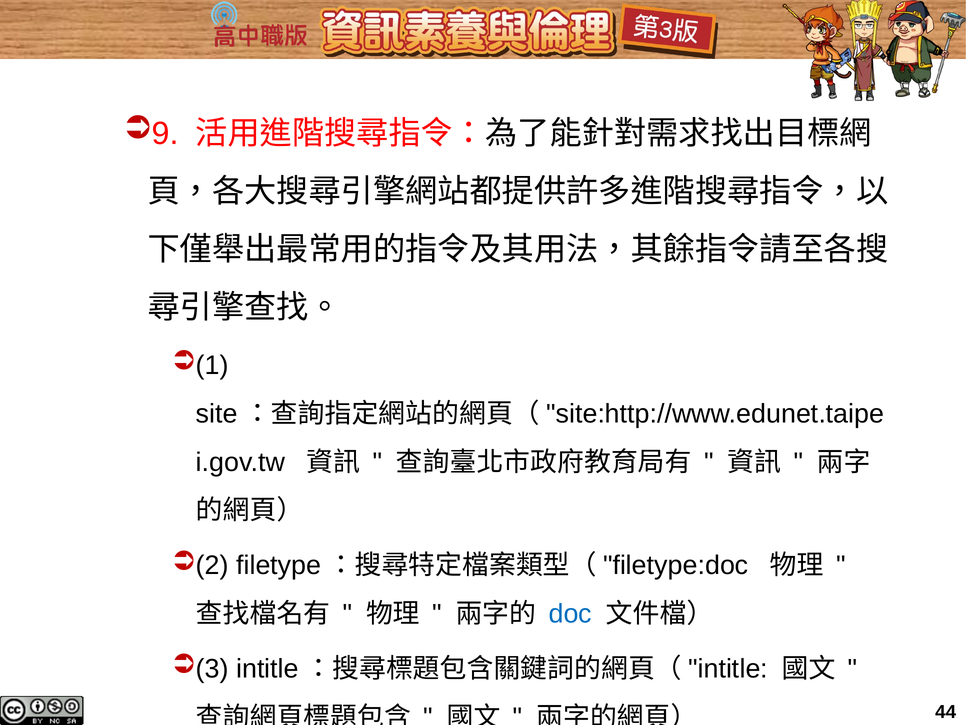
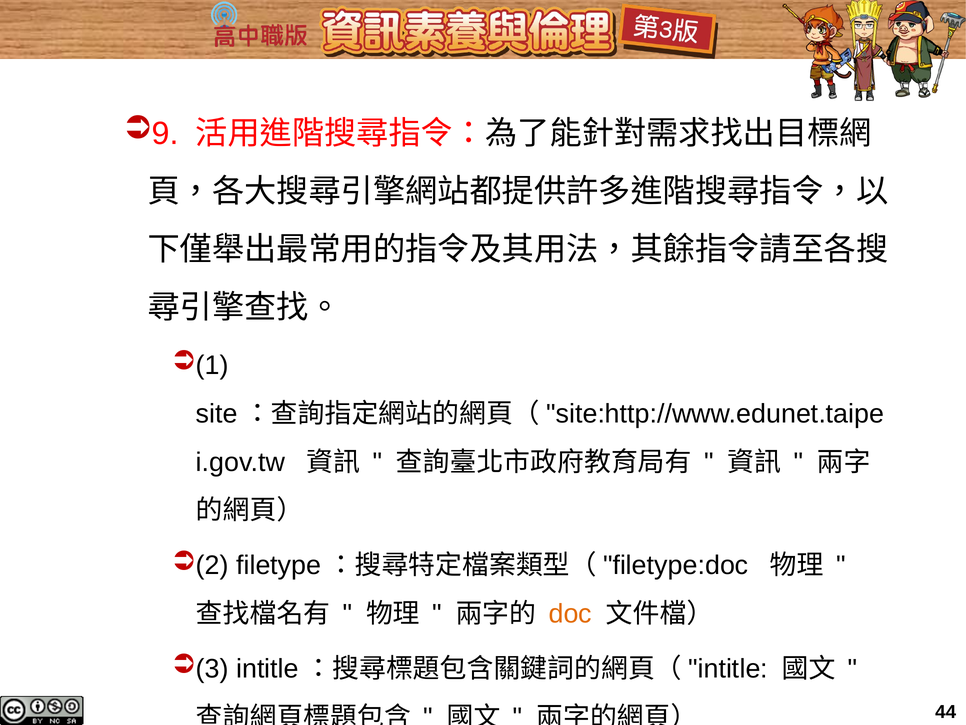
doc colour: blue -> orange (570, 613)
